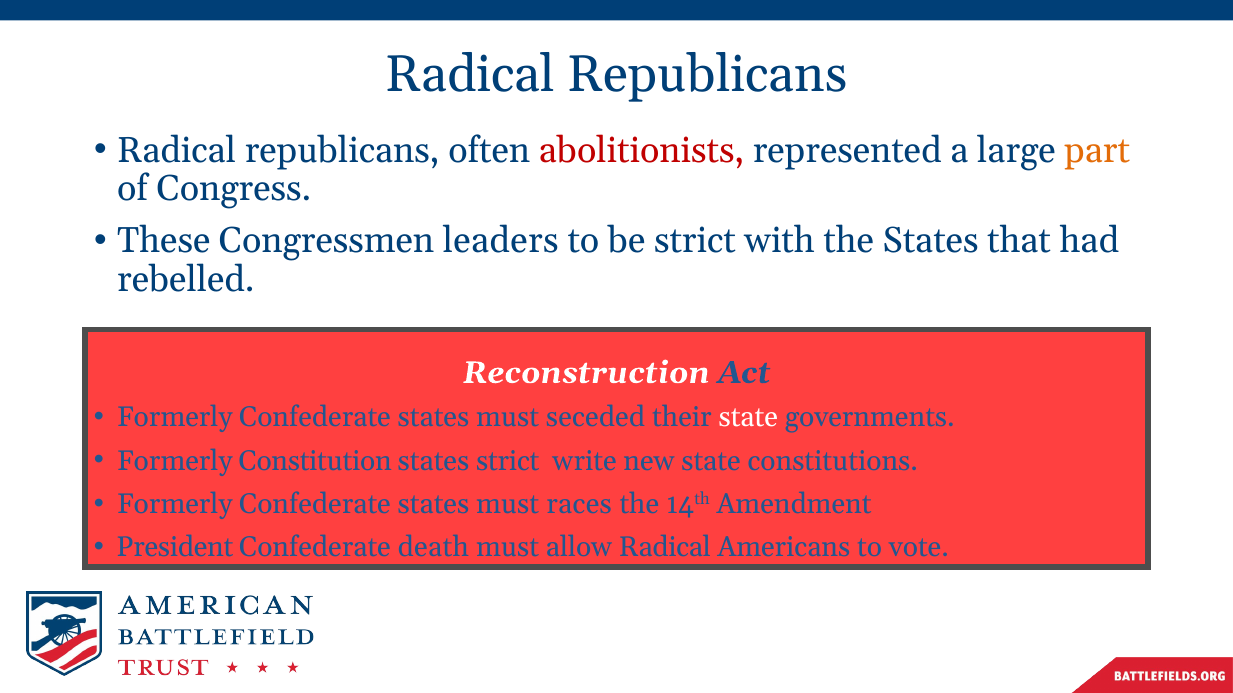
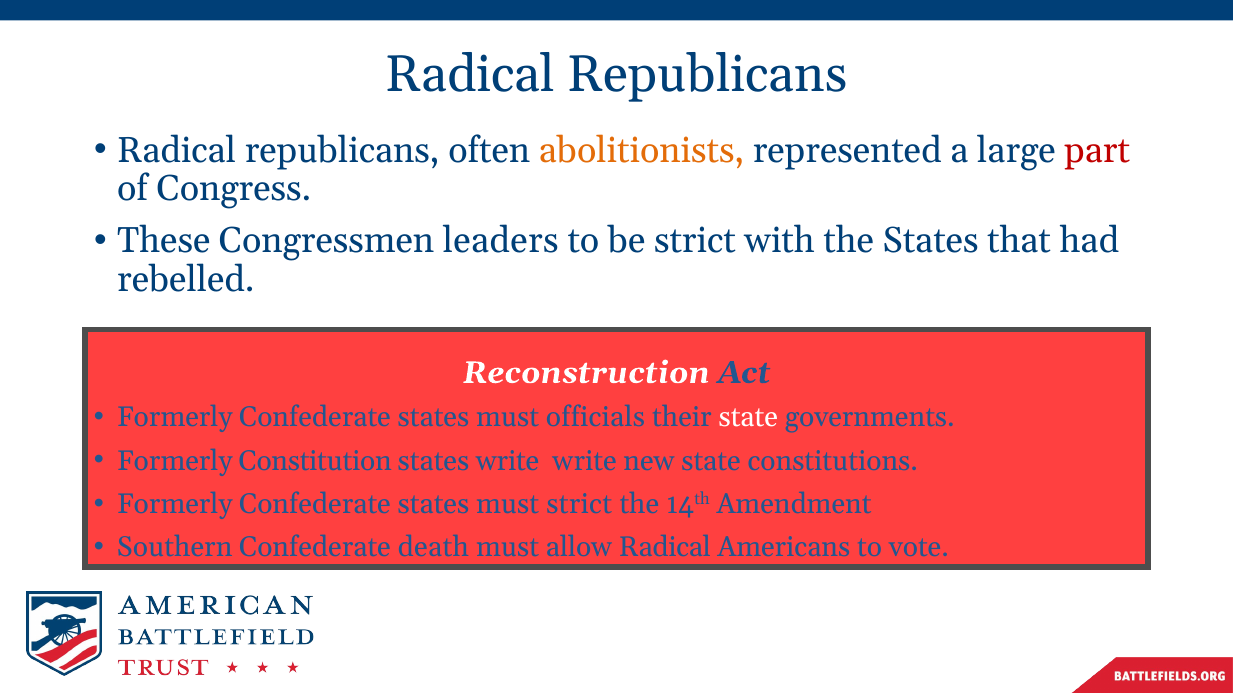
abolitionists colour: red -> orange (641, 150)
part colour: orange -> red (1097, 150)
seceded: seceded -> officials (596, 418)
states strict: strict -> write (508, 461)
must races: races -> strict (579, 504)
President: President -> Southern (175, 548)
